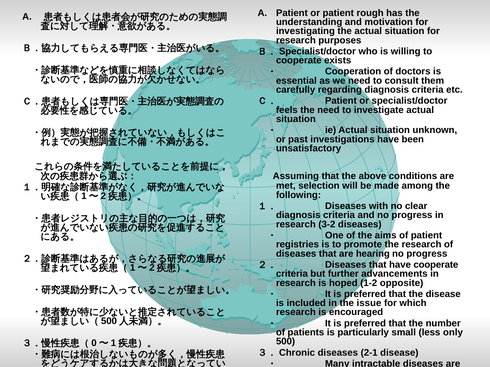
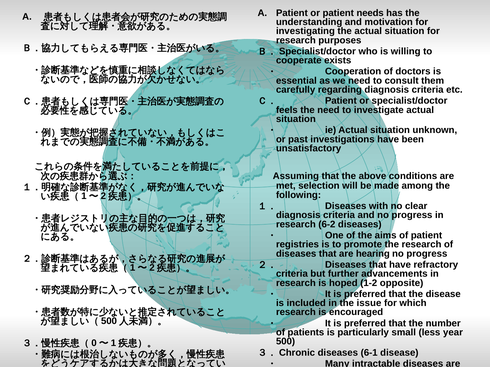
rough: rough -> needs (370, 13)
3-2: 3-2 -> 6-2 (327, 225)
have cooperate: cooperate -> refractory (436, 265)
only: only -> year (453, 333)
2-1: 2-1 -> 6-1 (369, 353)
